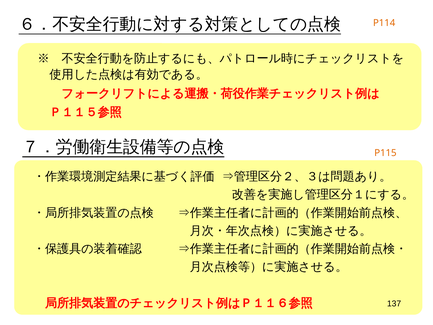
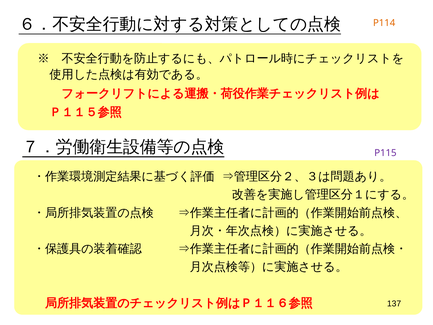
P115 colour: orange -> purple (385, 153)
